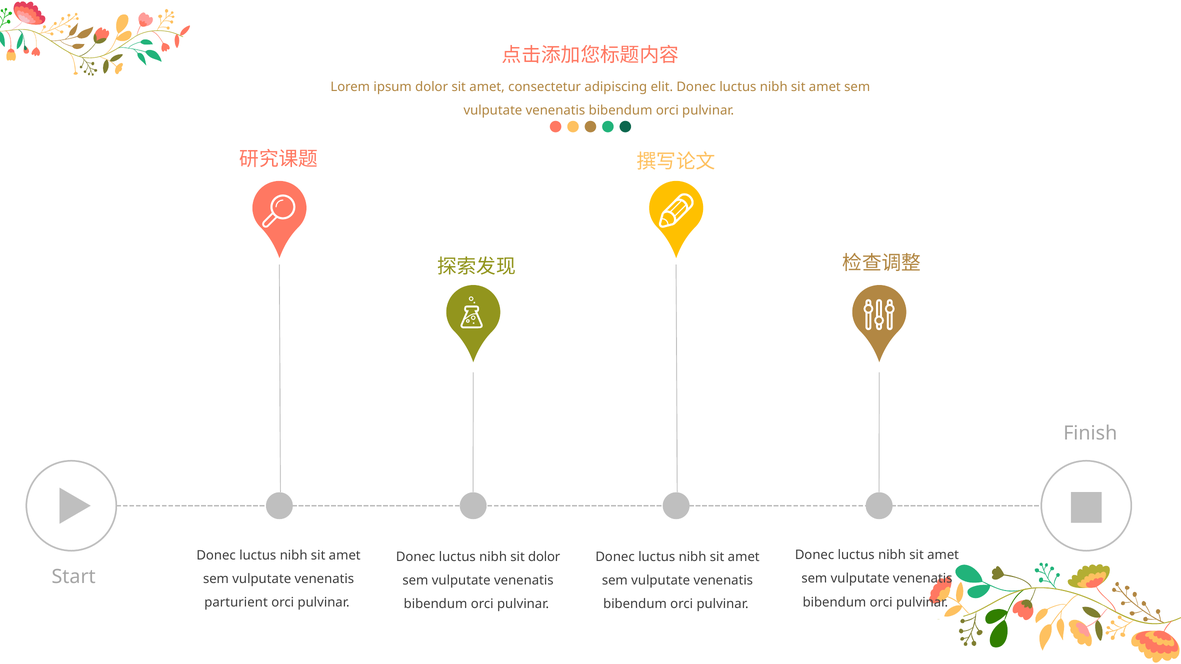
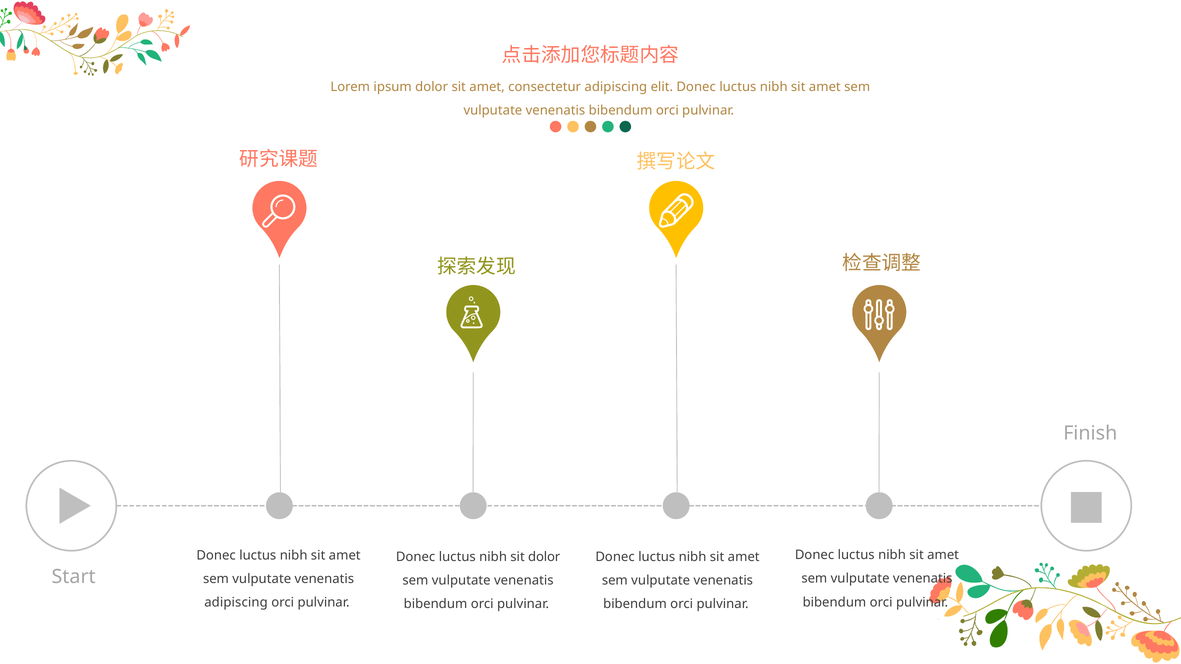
parturient: parturient -> adipiscing (236, 603)
